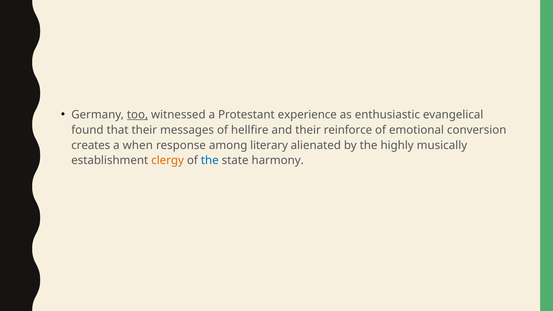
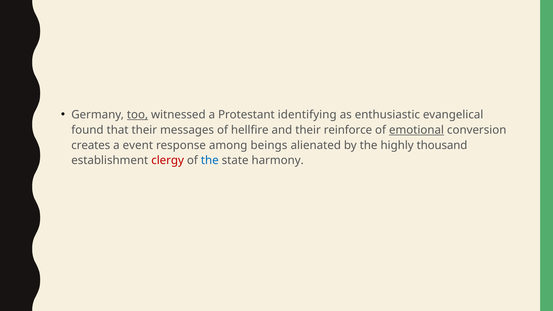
experience: experience -> identifying (307, 115)
emotional underline: none -> present (416, 130)
when: when -> event (138, 145)
literary: literary -> beings (269, 145)
musically: musically -> thousand (442, 145)
clergy colour: orange -> red (168, 160)
